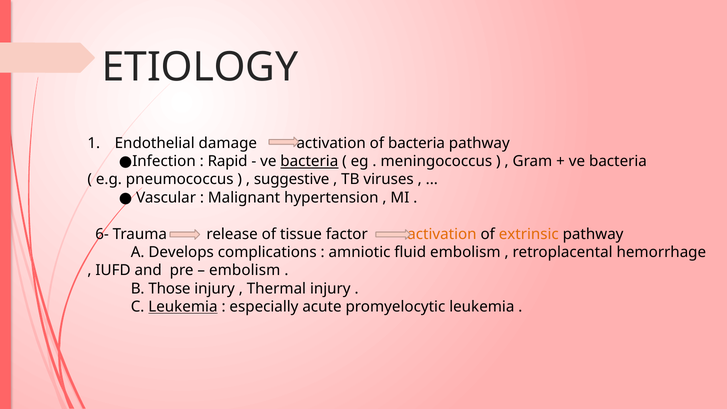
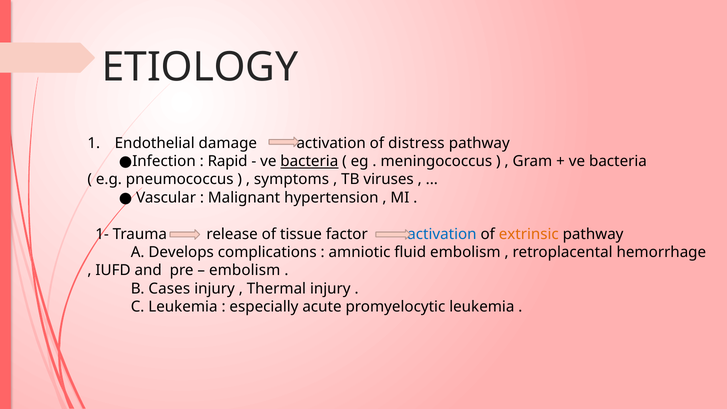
of bacteria: bacteria -> distress (416, 143)
suggestive: suggestive -> symptoms (292, 179)
6-: 6- -> 1- (102, 234)
activation colour: orange -> blue (442, 234)
Those: Those -> Cases (169, 289)
Leukemia underline: present -> none (183, 307)
